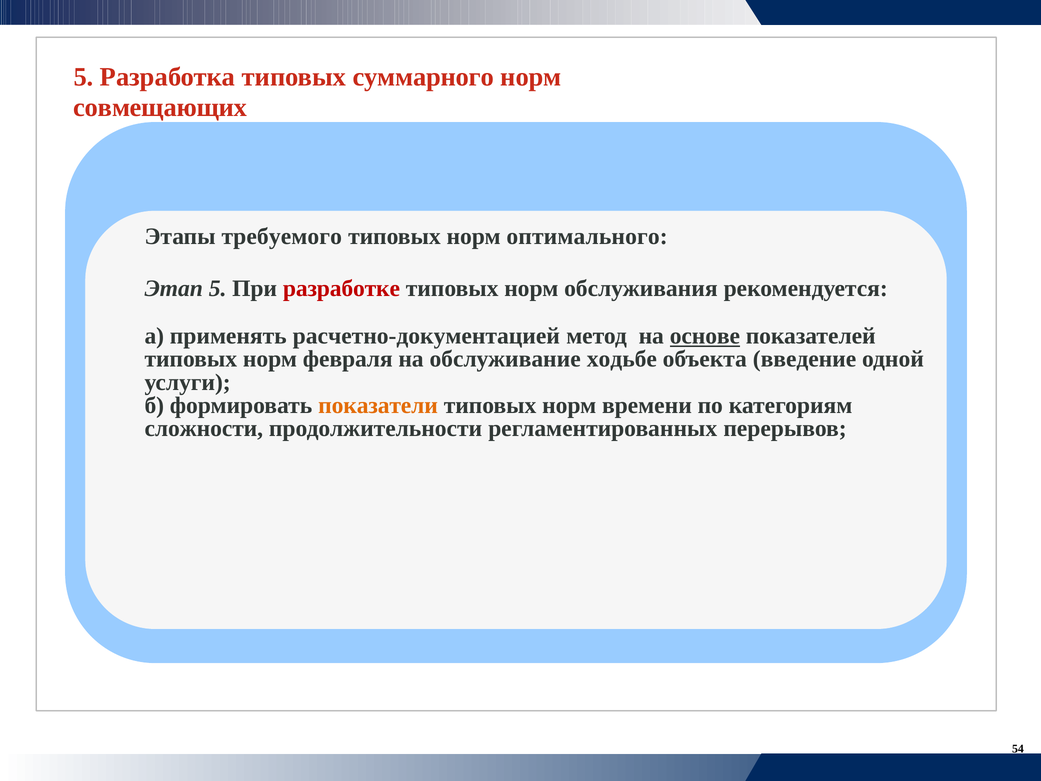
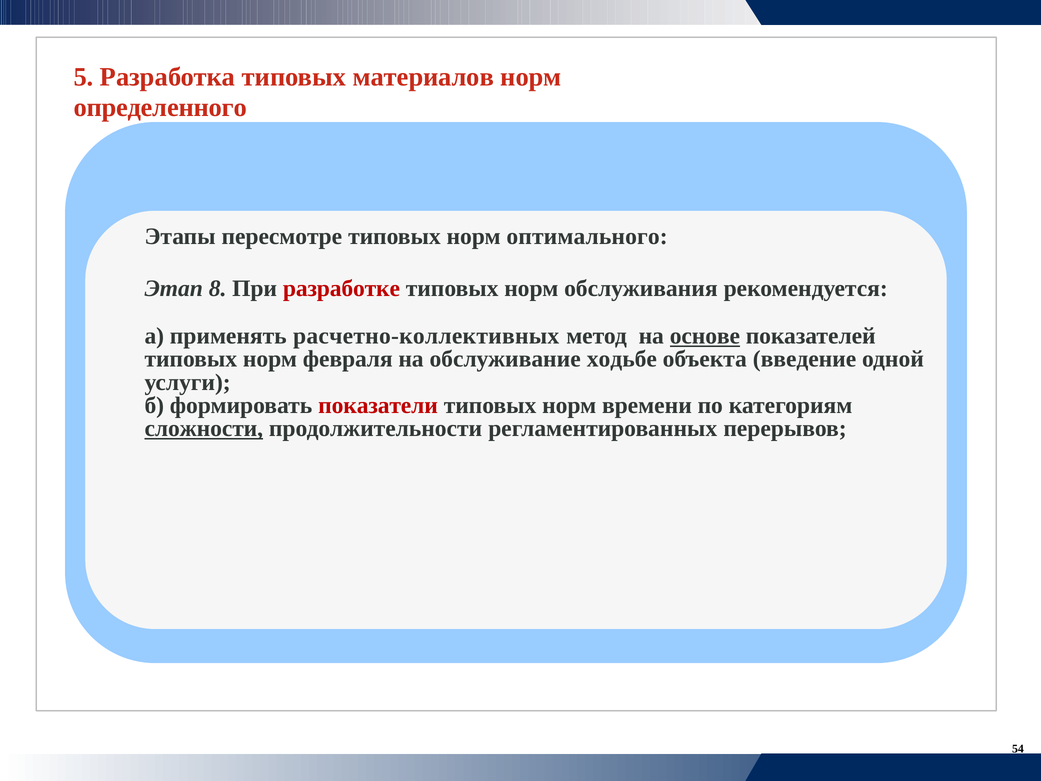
суммарного: суммарного -> материалов (423, 77)
совмещающих: совмещающих -> определенного (160, 107)
требуемого: требуемого -> пересмотре (282, 236)
Этап 5: 5 -> 8 (218, 288)
расчетно-документацией: расчетно-документацией -> расчетно-коллективных (426, 336)
показатели colour: orange -> red (378, 405)
сложности underline: none -> present (204, 428)
